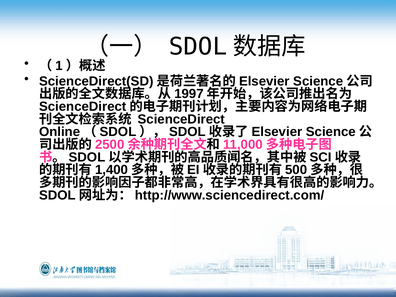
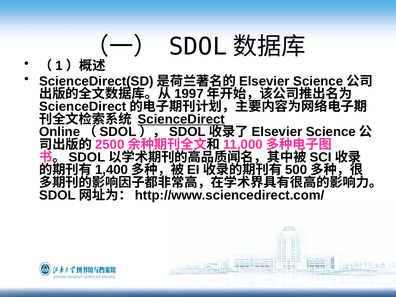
ScienceDirect underline: none -> present (181, 119)
